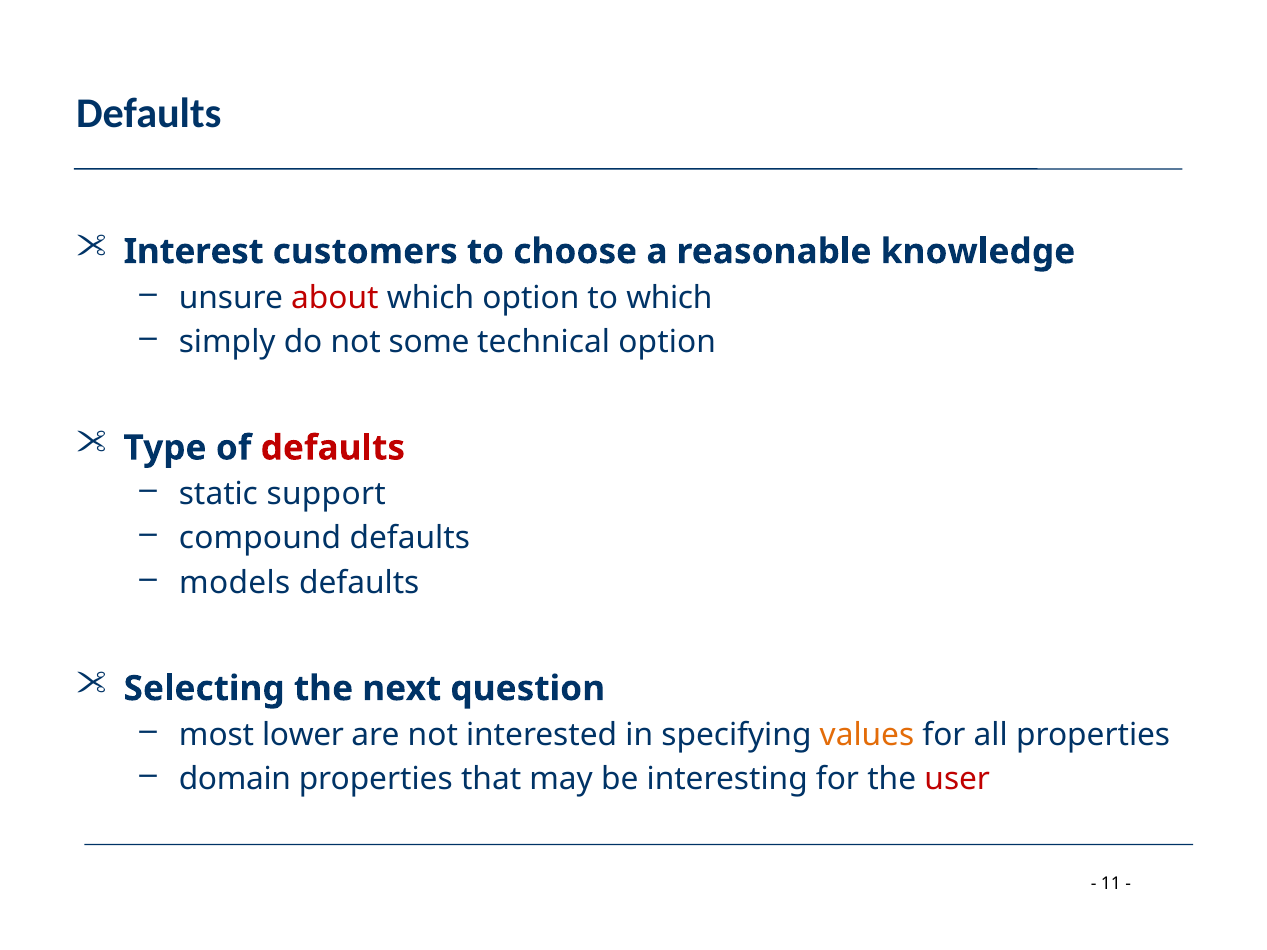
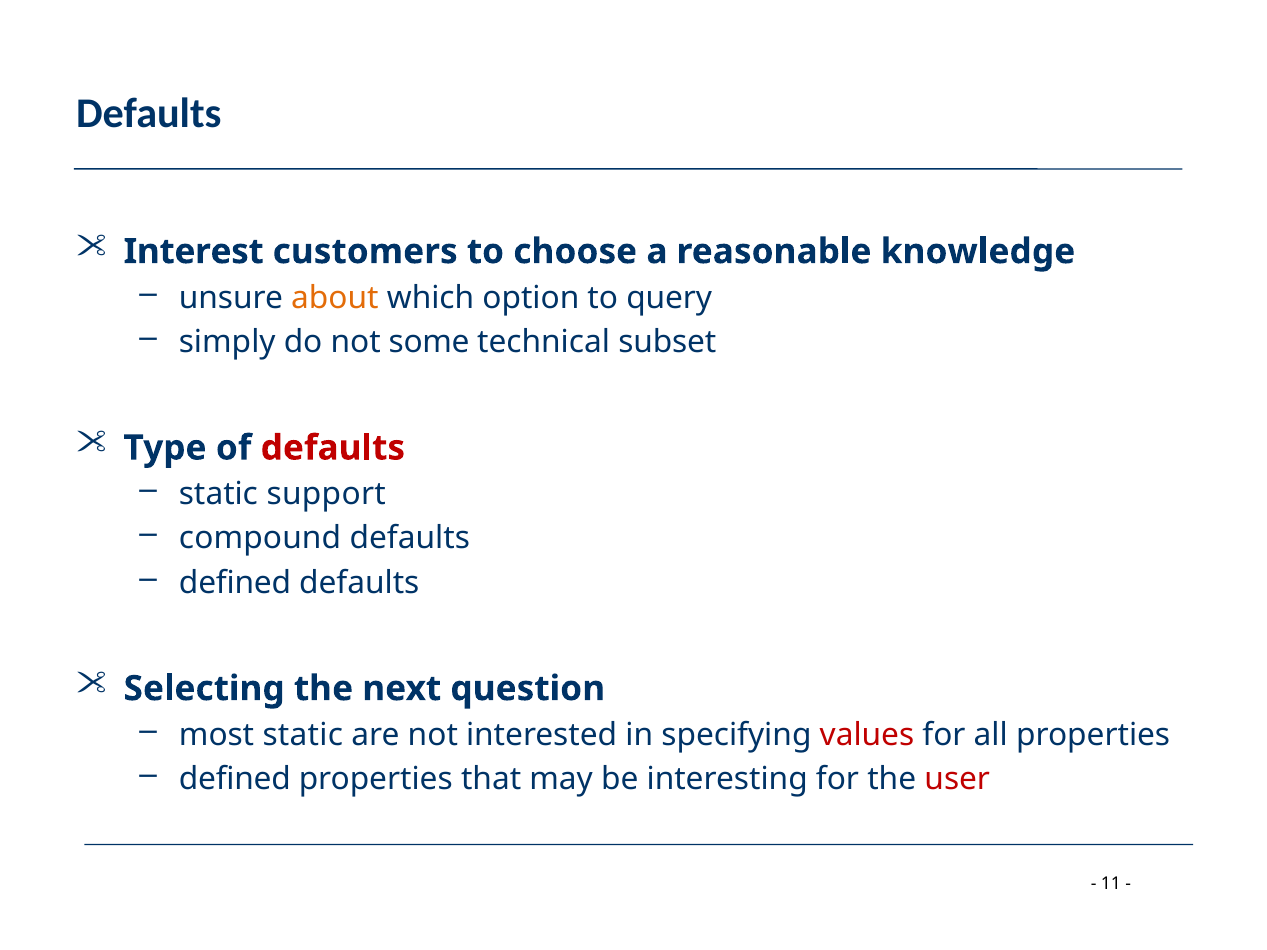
about colour: red -> orange (335, 298)
to which: which -> query (669, 298)
technical option: option -> subset (667, 342)
models: models -> defined (235, 583)
most lower: lower -> static (303, 735)
values colour: orange -> red (867, 735)
domain: domain -> defined (235, 779)
